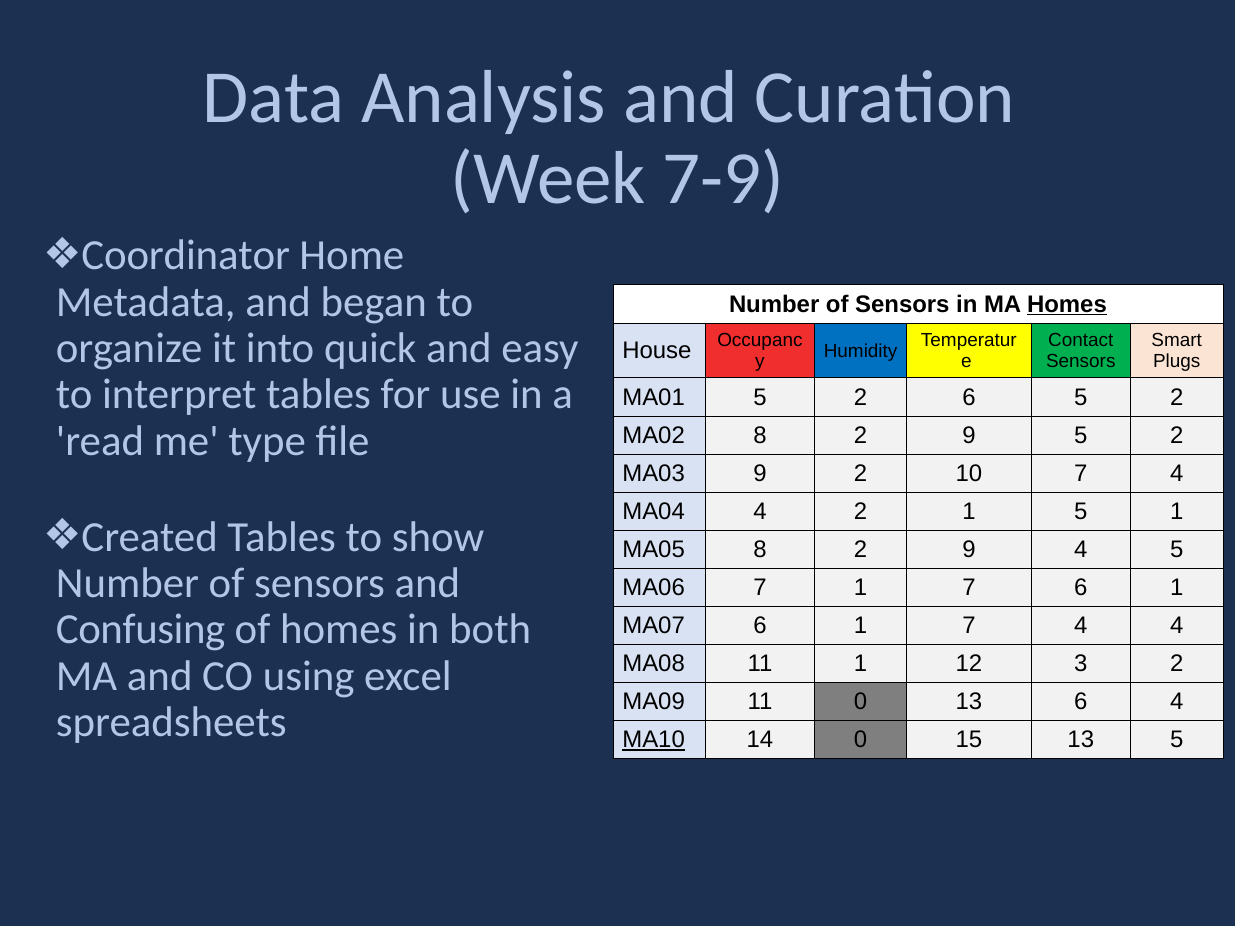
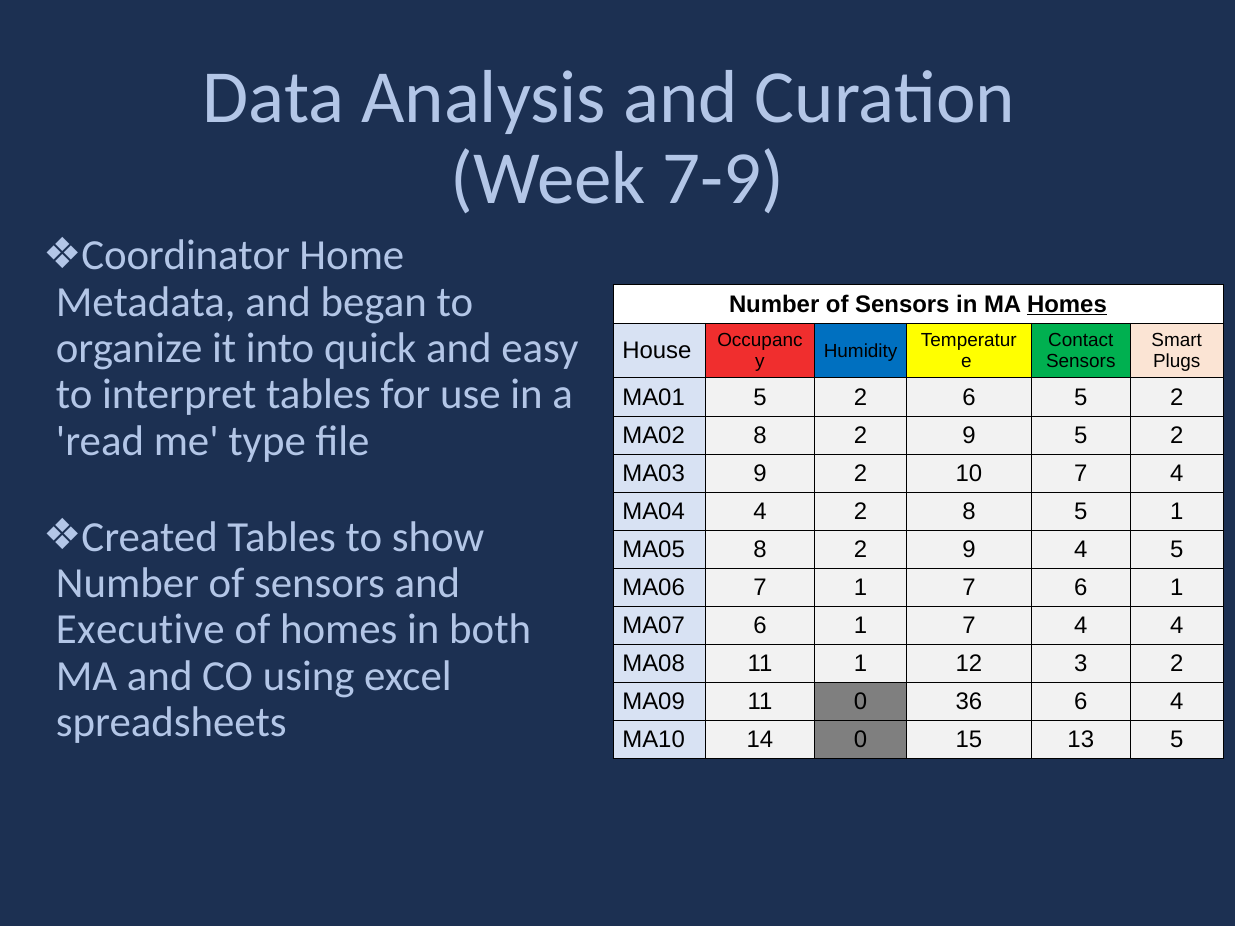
2 1: 1 -> 8 (969, 512)
Confusing: Confusing -> Executive (140, 630)
0 13: 13 -> 36 (969, 702)
MA10 underline: present -> none (654, 740)
